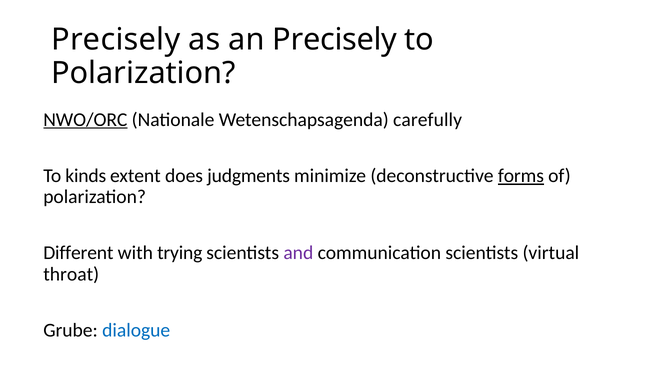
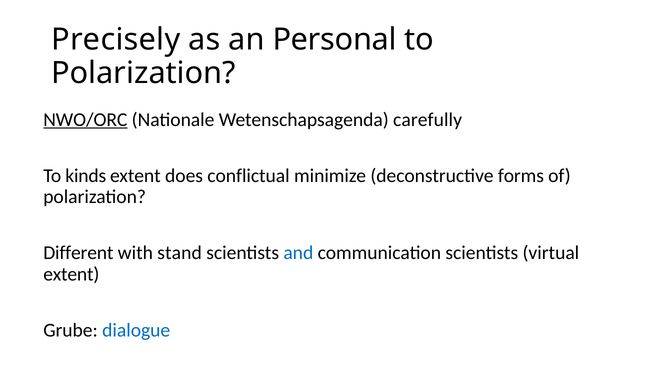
an Precisely: Precisely -> Personal (335, 40)
judgments: judgments -> conflictual (249, 176)
forms underline: present -> none (521, 176)
trying: trying -> stand (180, 253)
and colour: purple -> blue (298, 253)
throat: throat -> extent (71, 274)
